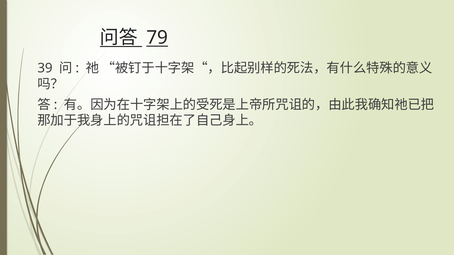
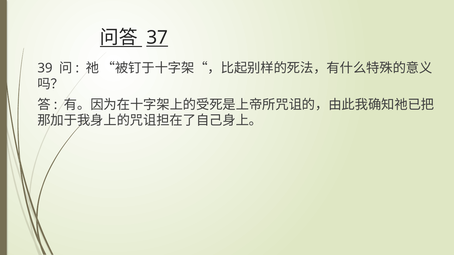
79: 79 -> 37 (157, 38)
